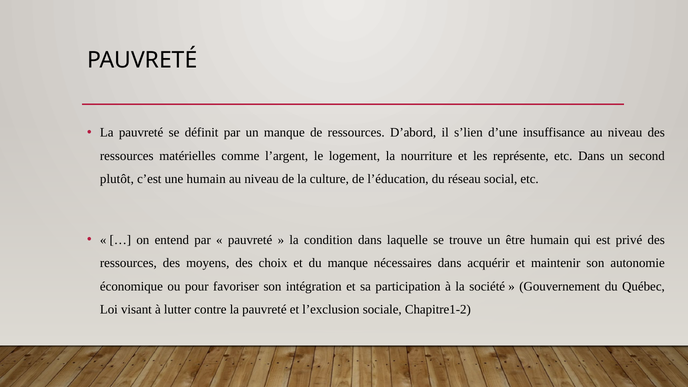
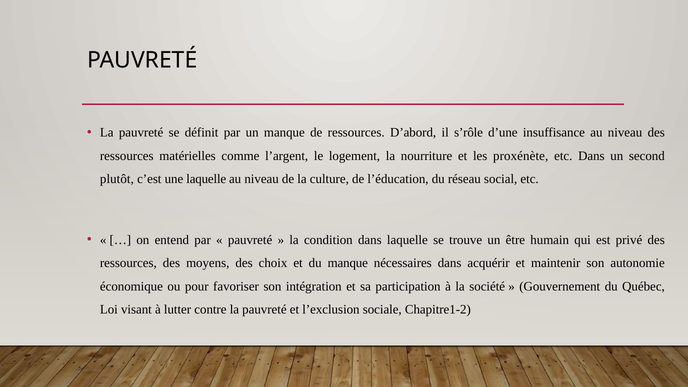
s’lien: s’lien -> s’rôle (469, 133)
représente: représente -> proxénète (521, 156)
une humain: humain -> laquelle (206, 179)
